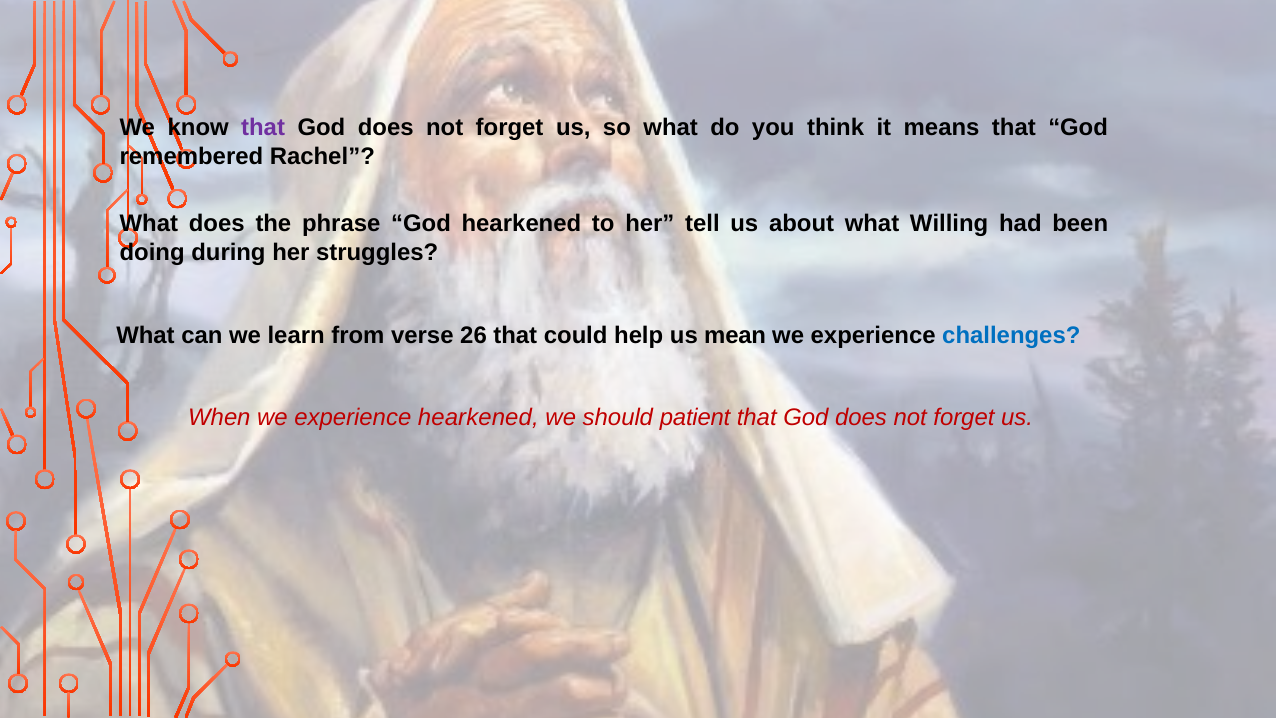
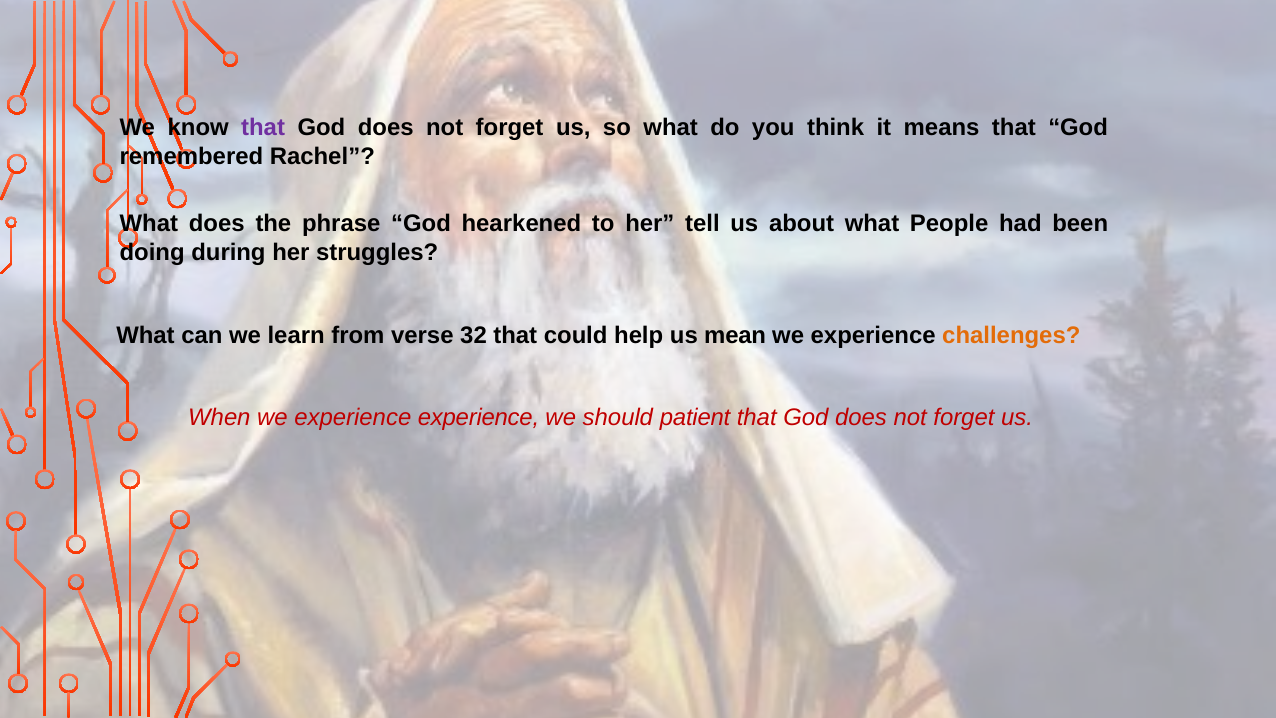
Willing: Willing -> People (949, 224)
26: 26 -> 32 (474, 335)
challenges colour: blue -> orange (1011, 335)
experience hearkened: hearkened -> experience (479, 418)
